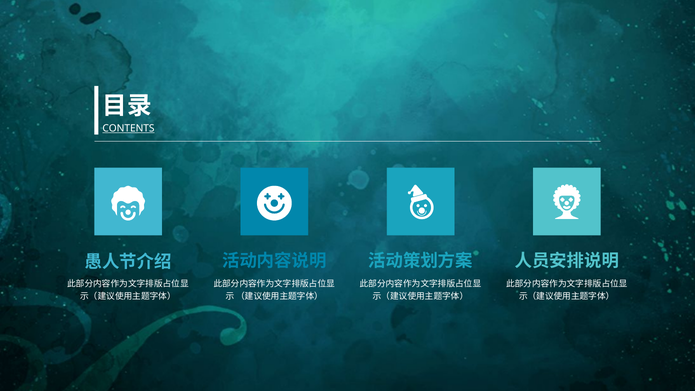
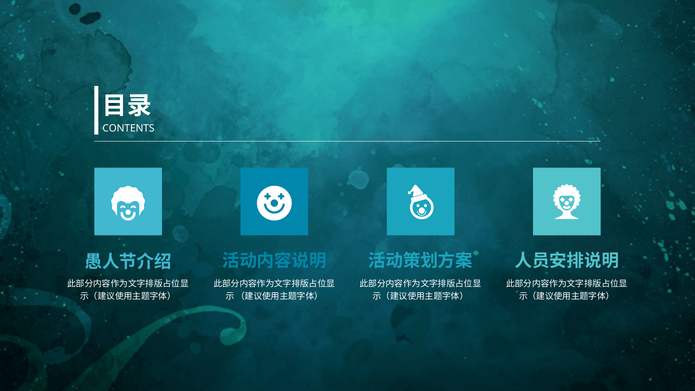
CONTENTS underline: present -> none (128, 129)
